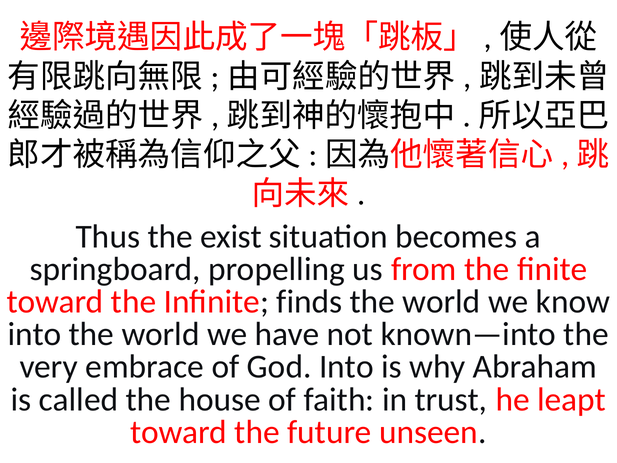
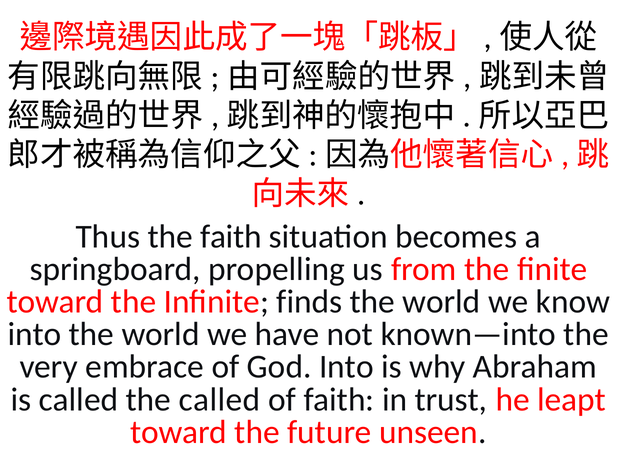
the exist: exist -> faith (231, 236)
the house: house -> called (220, 399)
